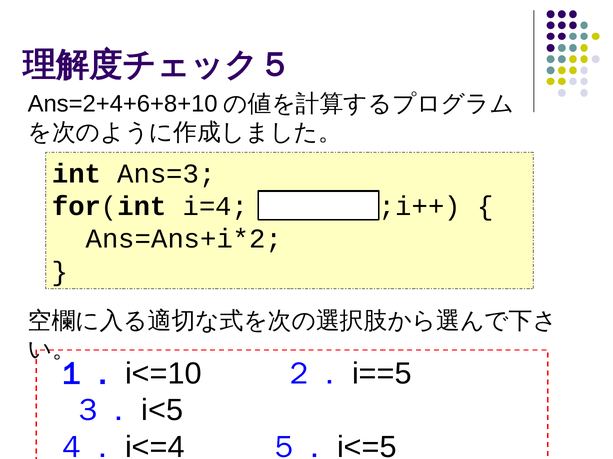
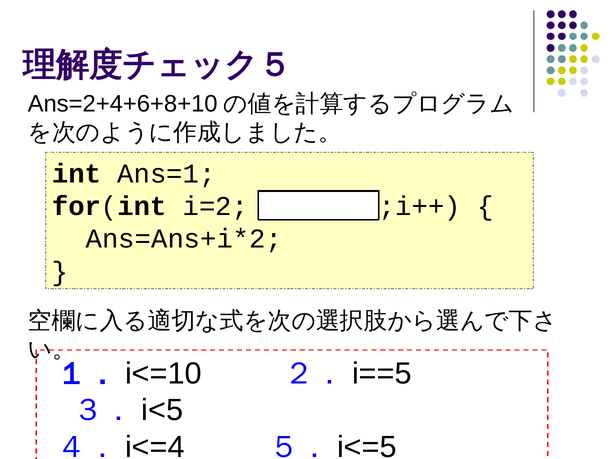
Ans=3: Ans=3 -> Ans=1 (166, 174)
i=4: i=4 -> i=2 (215, 207)
